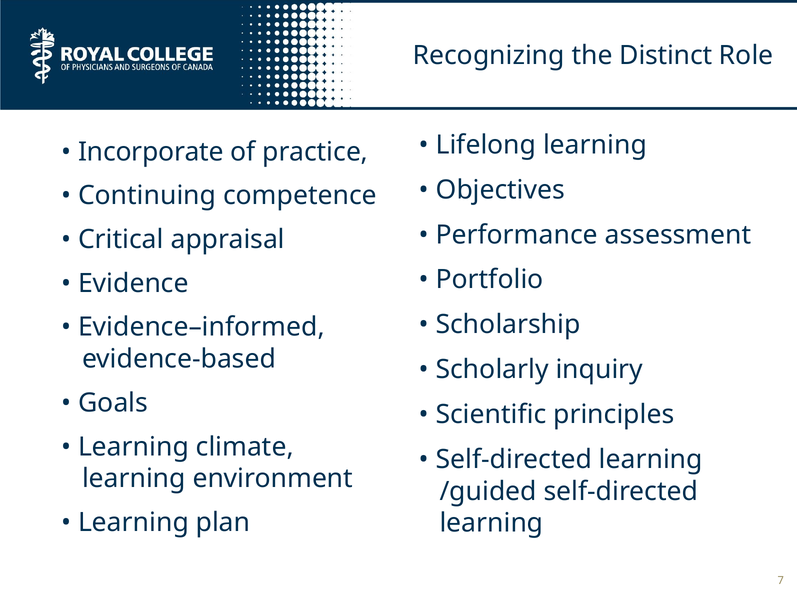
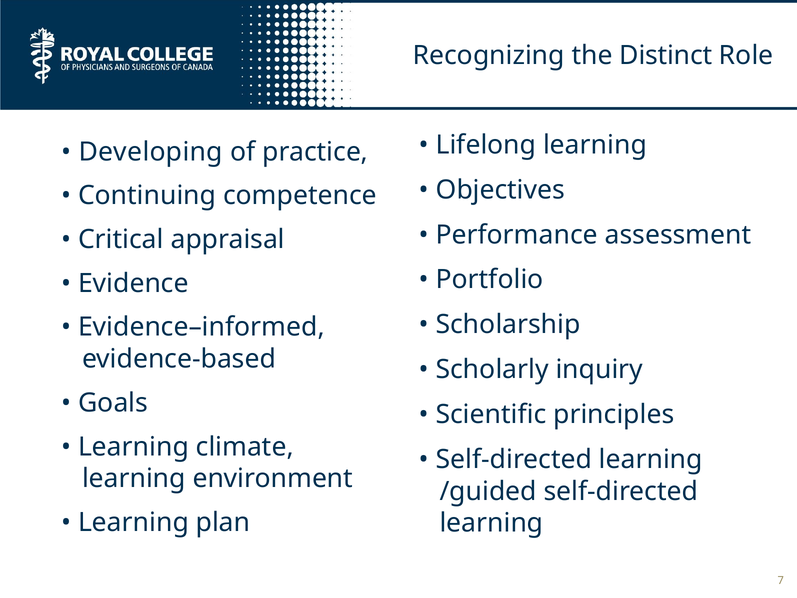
Incorporate: Incorporate -> Developing (151, 152)
